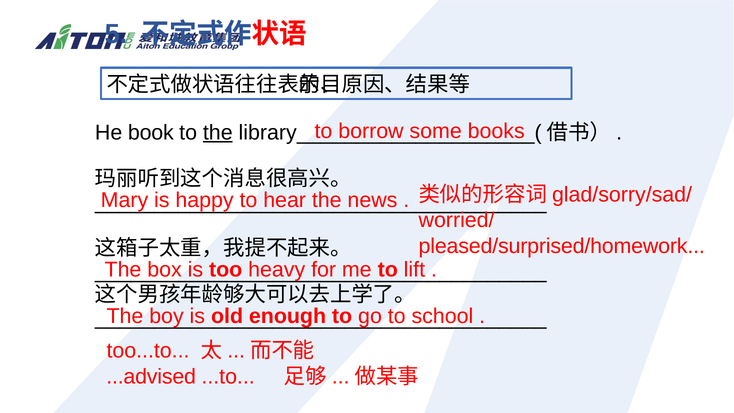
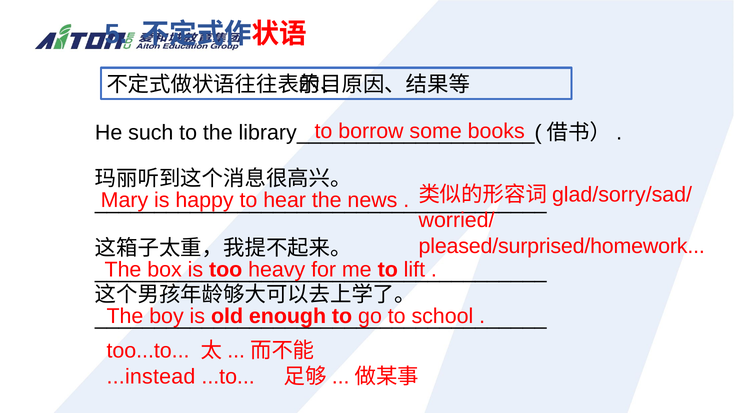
book: book -> such (151, 133)
the underline: present -> none (218, 133)
...advised: ...advised -> ...instead (151, 376)
